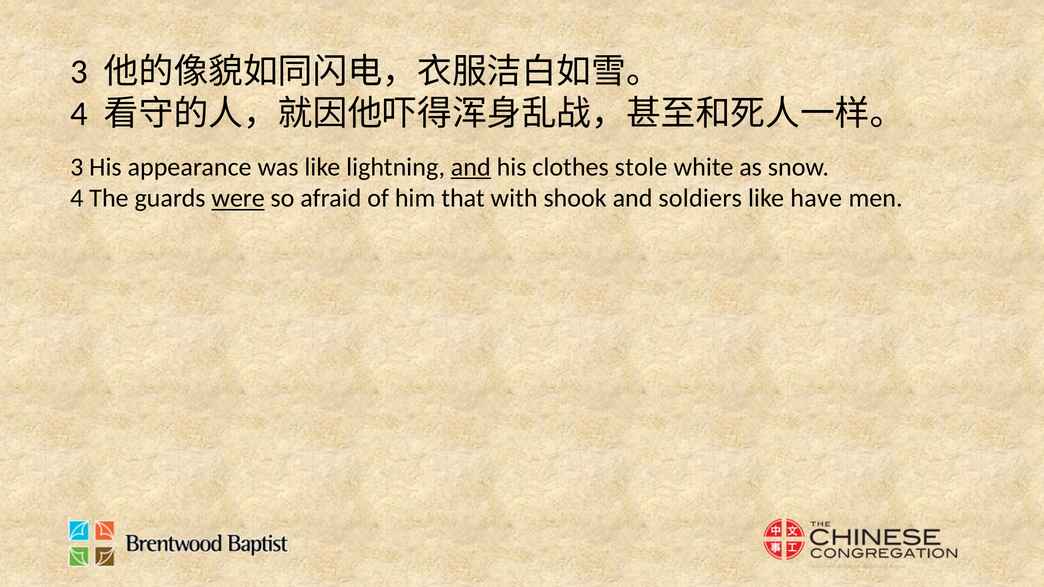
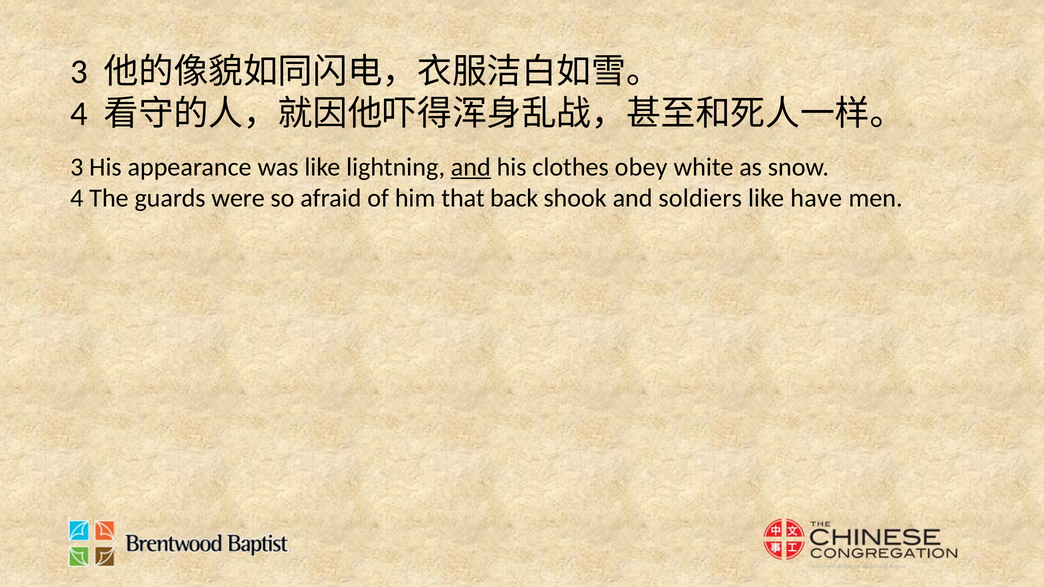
stole: stole -> obey (641, 167)
were underline: present -> none (238, 198)
with: with -> back (514, 198)
